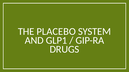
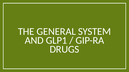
PLACEBO: PLACEBO -> GENERAL (56, 32)
